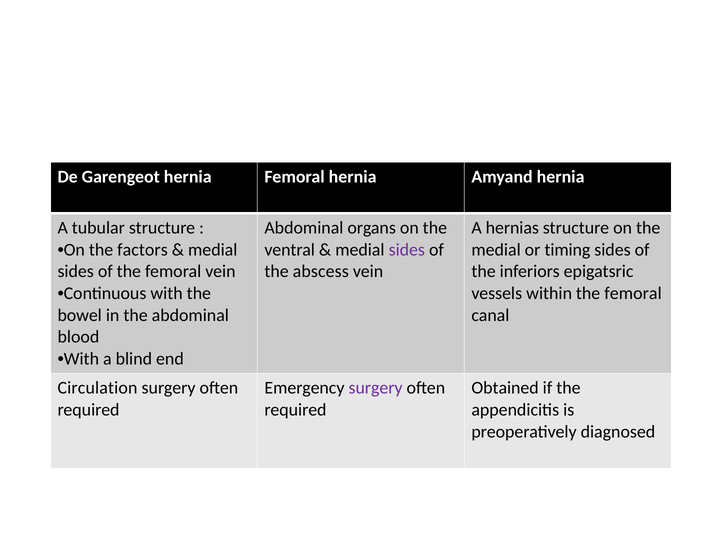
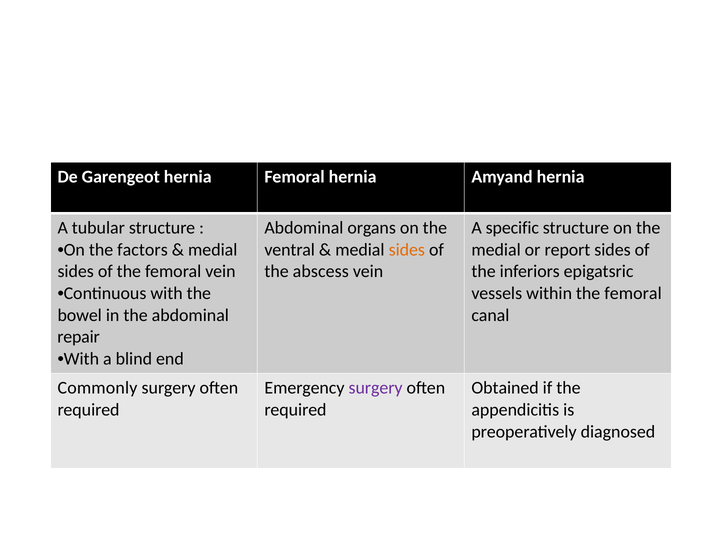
hernias: hernias -> specific (512, 228)
sides colour: purple -> orange (407, 250)
timing: timing -> report (567, 250)
blood: blood -> repair (79, 337)
Circulation: Circulation -> Commonly (97, 388)
